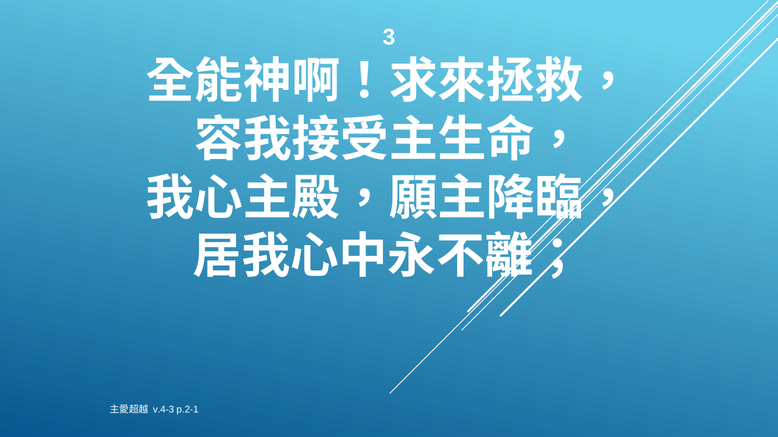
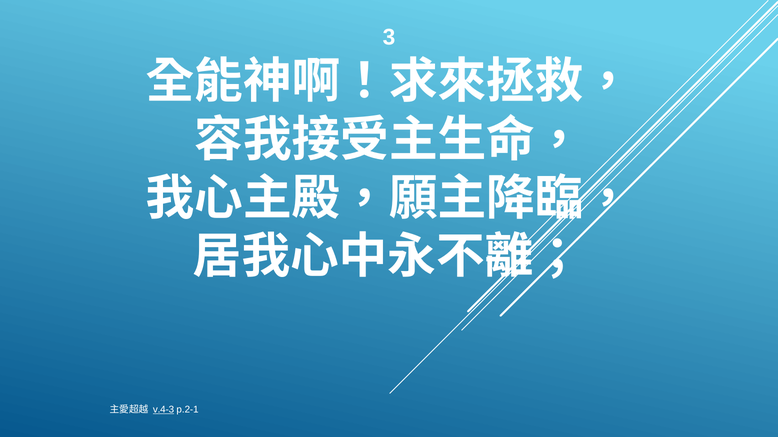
v.4-3 underline: none -> present (163, 410)
